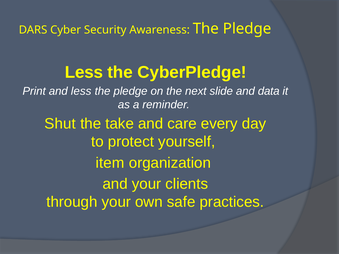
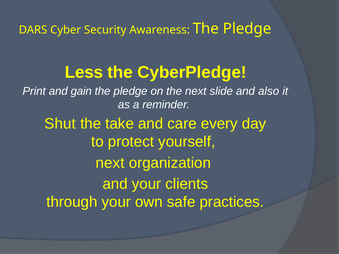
and less: less -> gain (81, 91)
data: data -> also (269, 91)
item: item -> next (110, 163)
